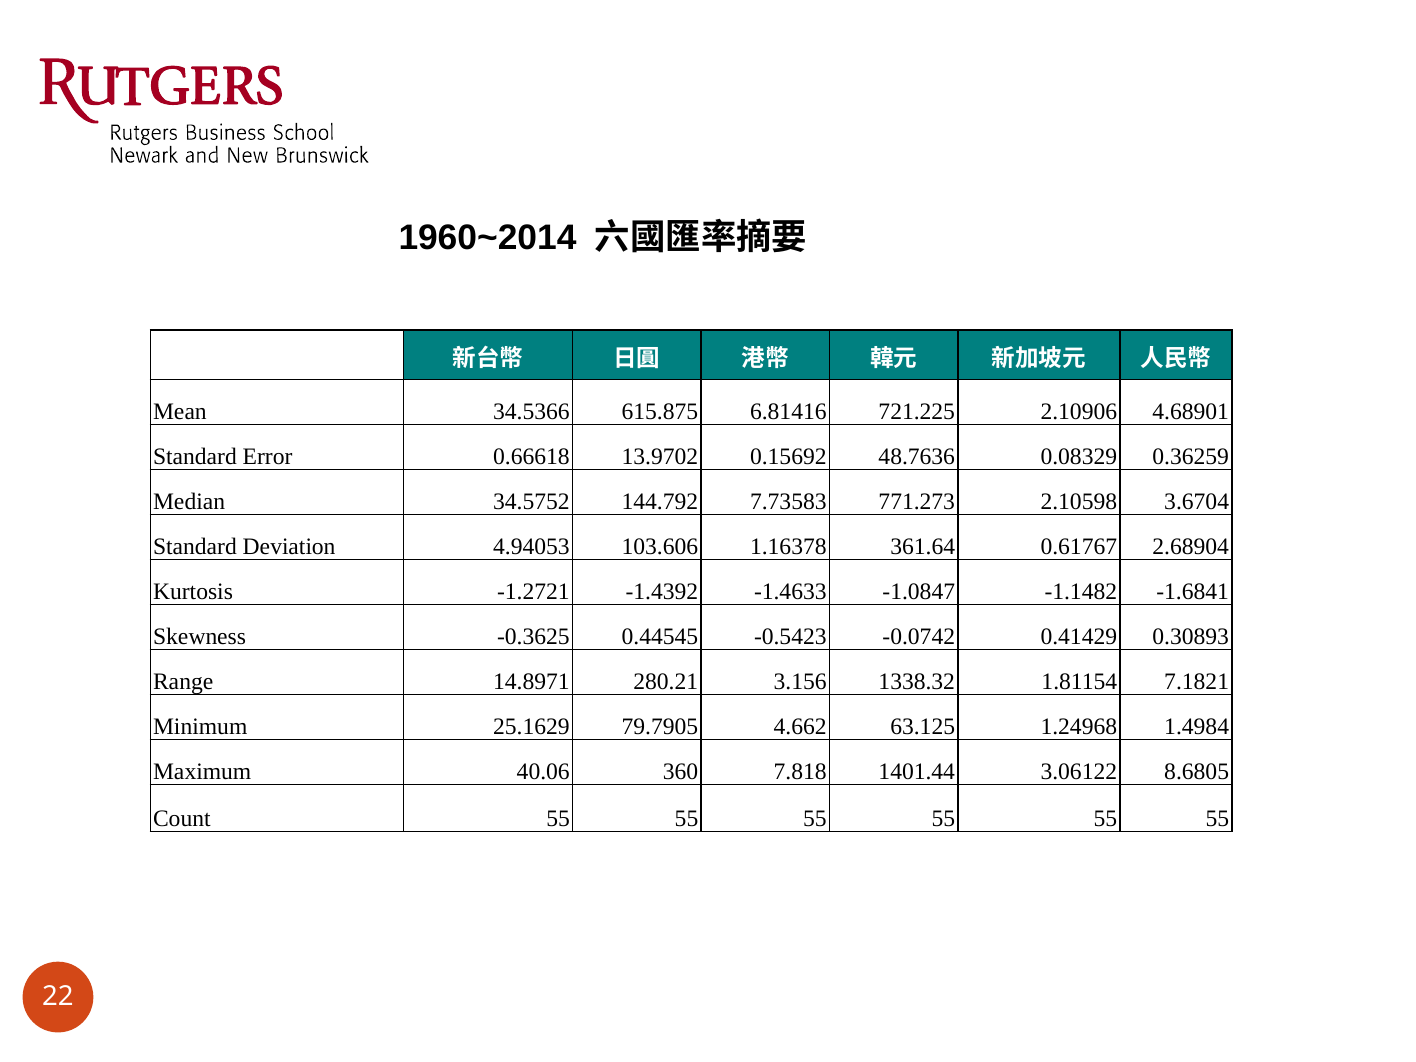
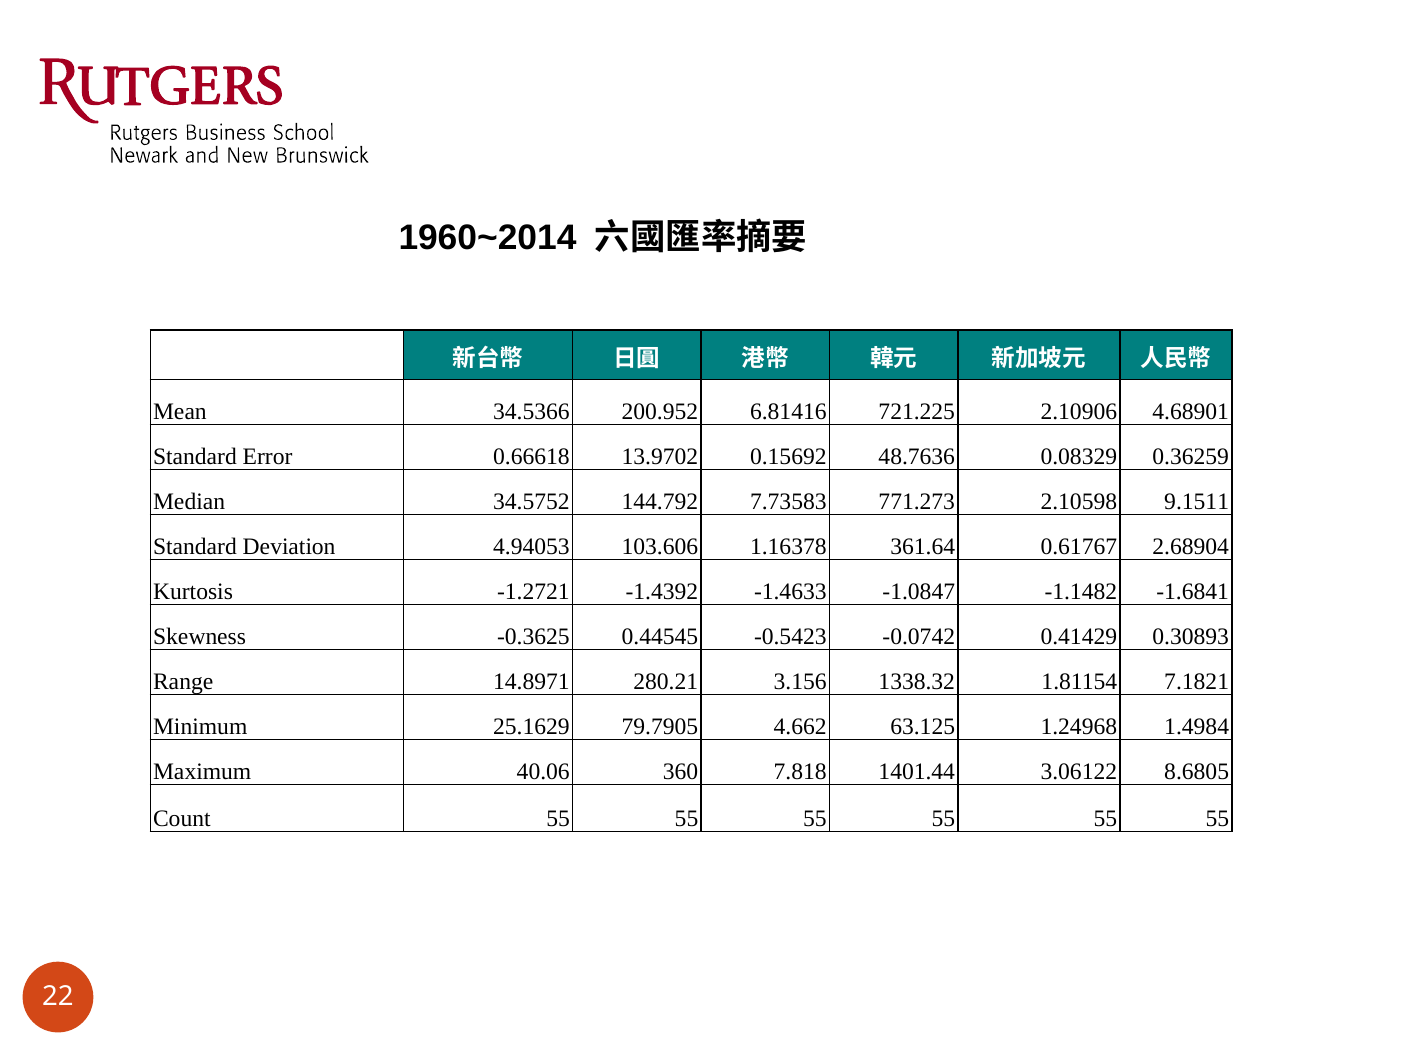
615.875: 615.875 -> 200.952 (660, 412)
3.6704: 3.6704 -> 9.1511 (1197, 502)
